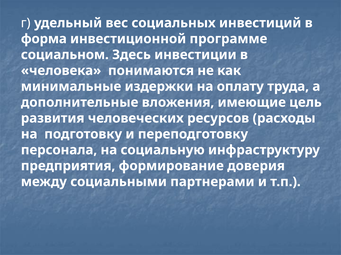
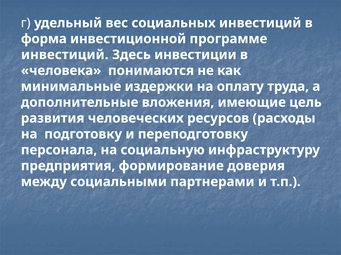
социальном: социальном -> инвестиций (65, 55)
